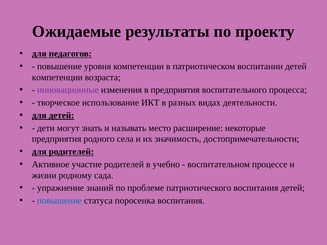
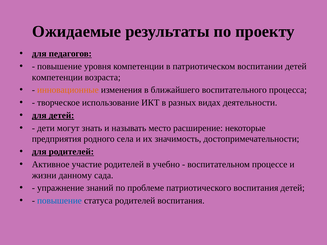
инновационные colour: purple -> orange (68, 90)
в предприятия: предприятия -> ближайшего (175, 90)
родному: родному -> данному (75, 175)
статуса поросенка: поросенка -> родителей (135, 201)
